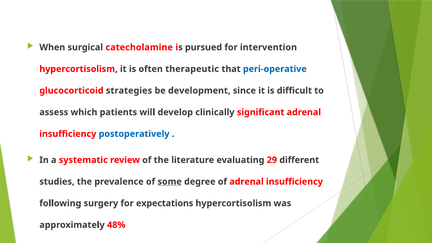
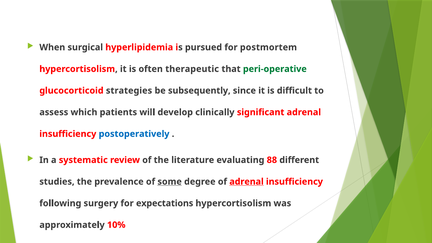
catecholamine: catecholamine -> hyperlipidemia (139, 47)
intervention: intervention -> postmortem (268, 47)
peri-operative colour: blue -> green (275, 69)
development: development -> subsequently (199, 91)
29: 29 -> 88 (272, 160)
adrenal underline: none -> present (247, 182)
48%: 48% -> 10% (116, 225)
